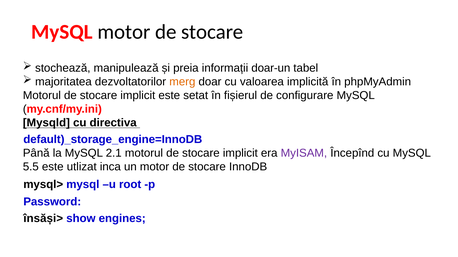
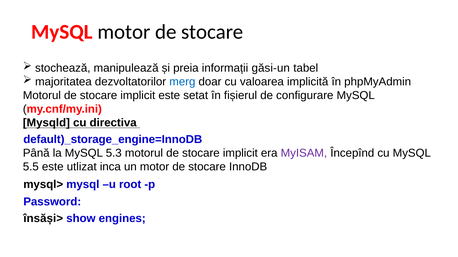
doar-un: doar-un -> găsi-un (271, 68)
merg colour: orange -> blue (182, 82)
2.1: 2.1 -> 5.3 (114, 153)
